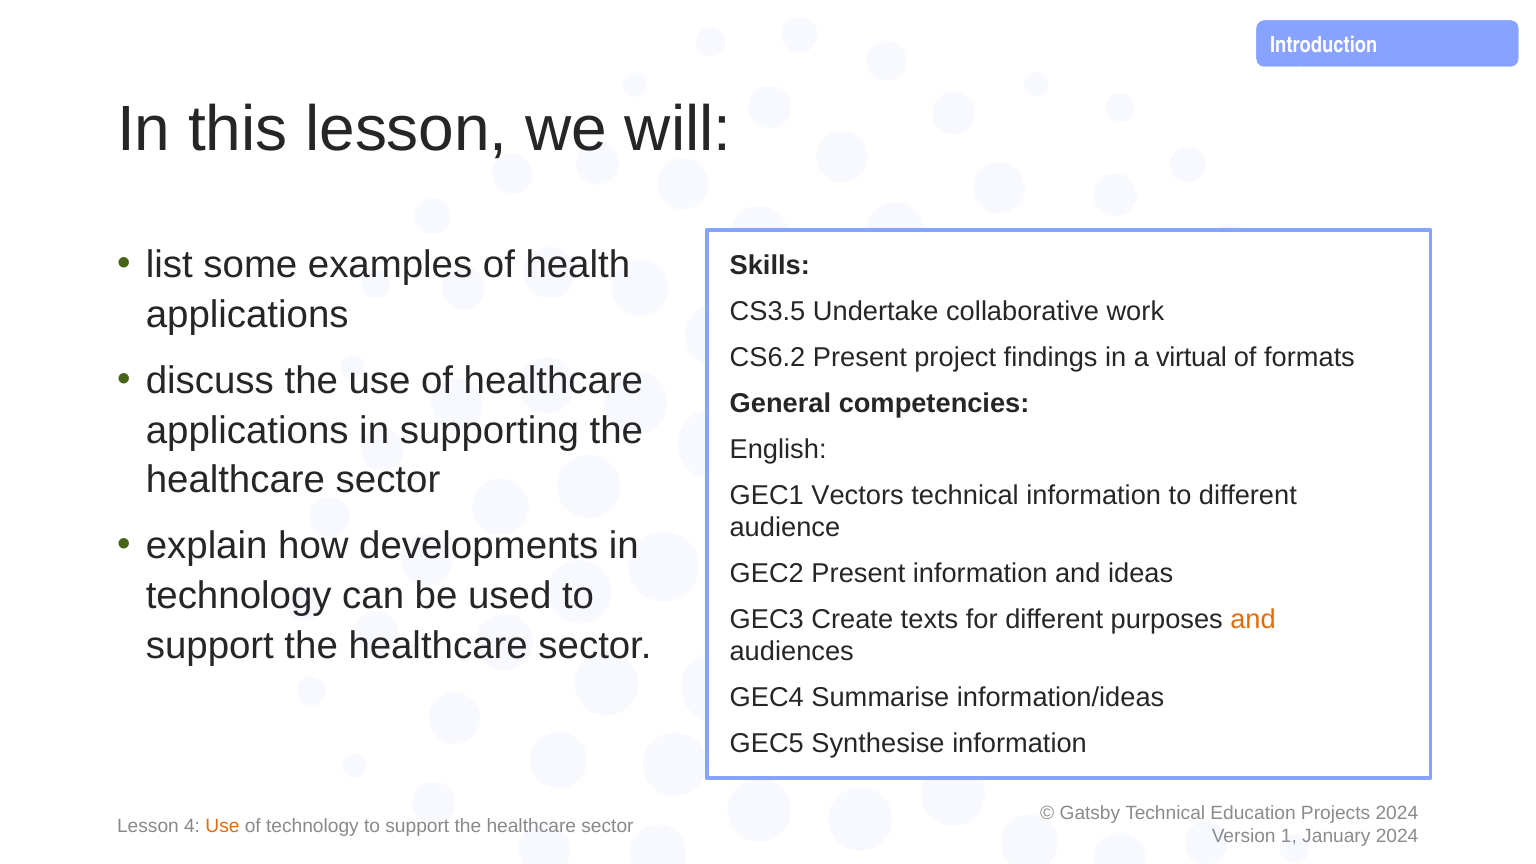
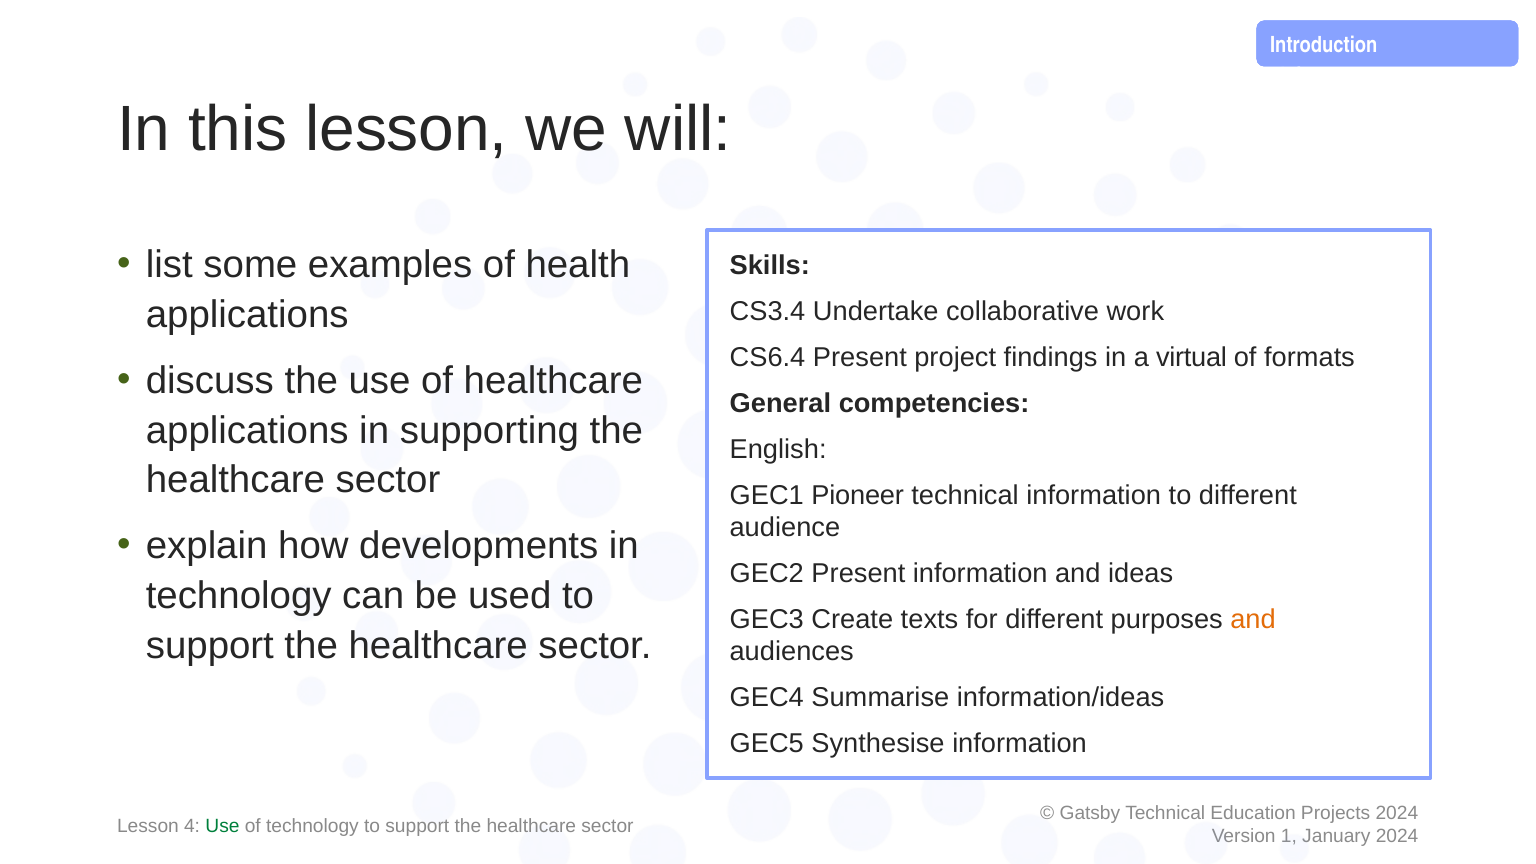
CS3.5: CS3.5 -> CS3.4 (768, 311)
CS6.2: CS6.2 -> CS6.4 (768, 358)
Vectors: Vectors -> Pioneer (858, 496)
Use colour: orange -> green (222, 826)
